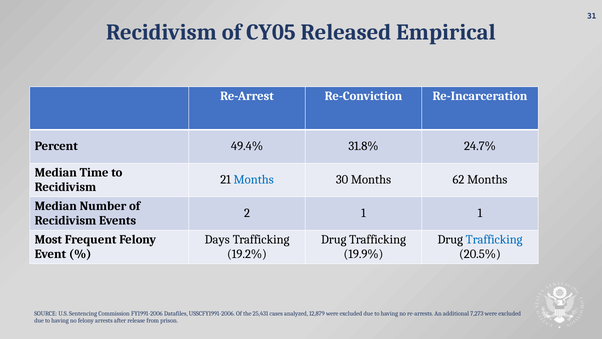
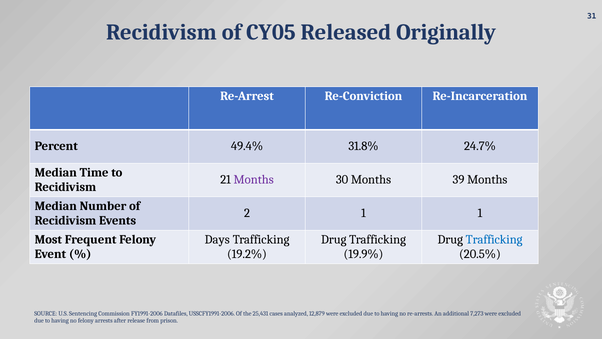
Empirical: Empirical -> Originally (446, 32)
Months colour: blue -> purple (254, 180)
62: 62 -> 39 (458, 180)
